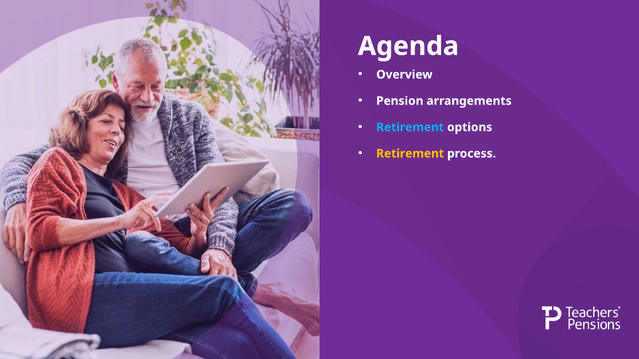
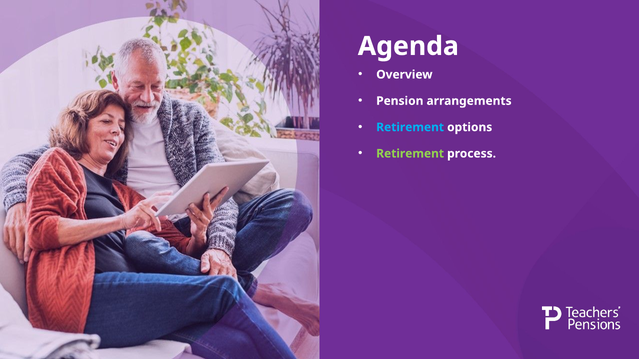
Retirement colour: yellow -> light green (410, 154)
